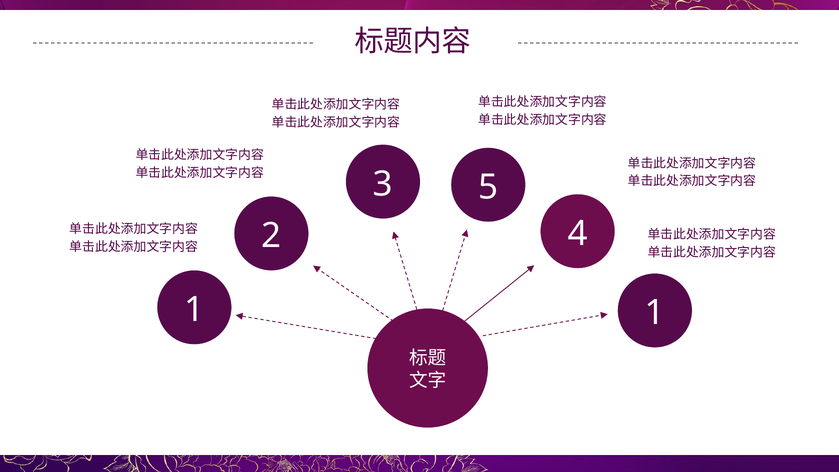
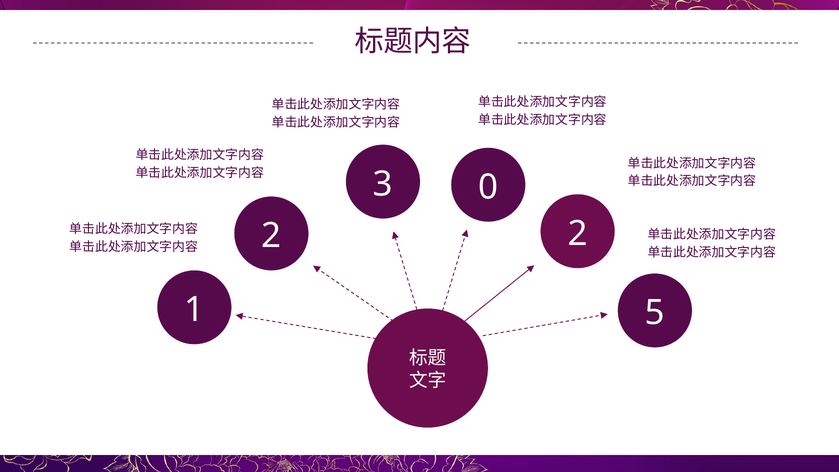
5: 5 -> 0 (488, 187)
2 4: 4 -> 2 (578, 234)
1 1: 1 -> 5 (655, 313)
